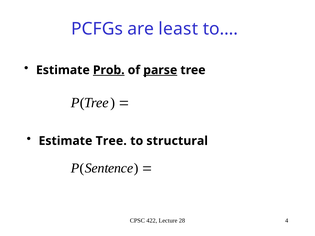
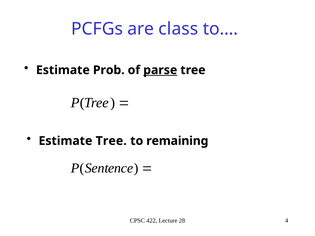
least: least -> class (178, 29)
Prob underline: present -> none (109, 70)
structural: structural -> remaining (177, 141)
